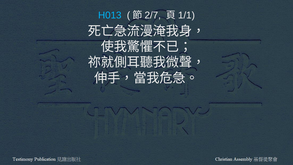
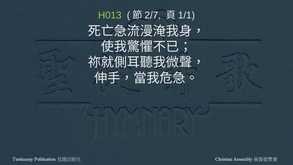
H013 colour: light blue -> light green (110, 15)
